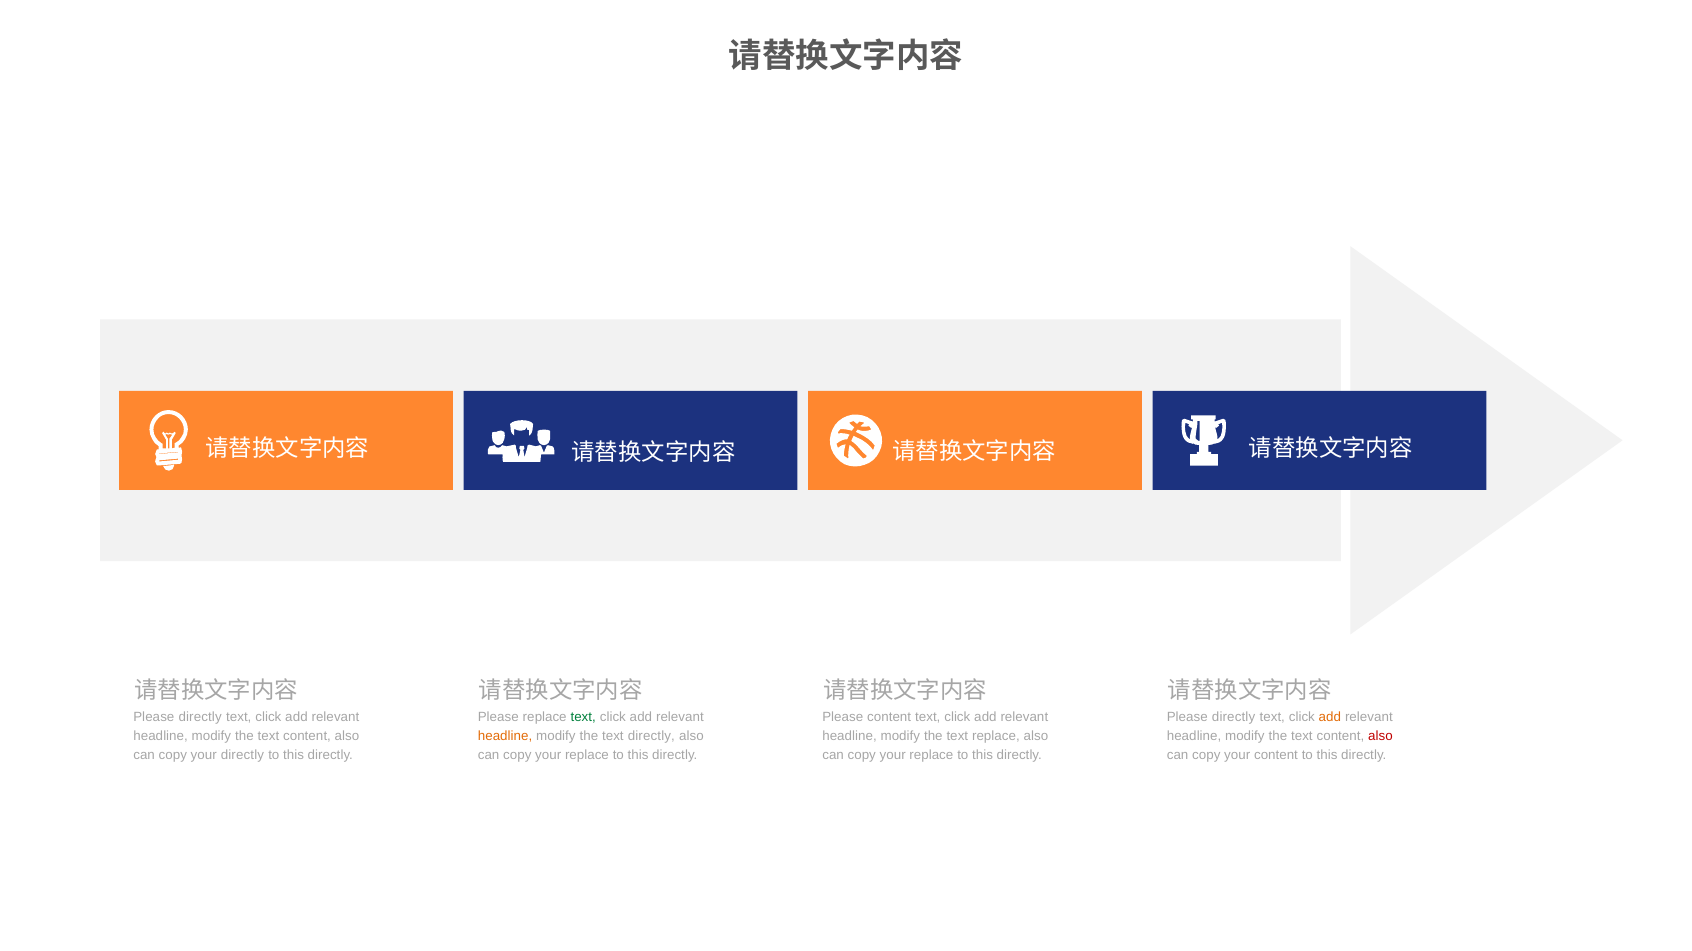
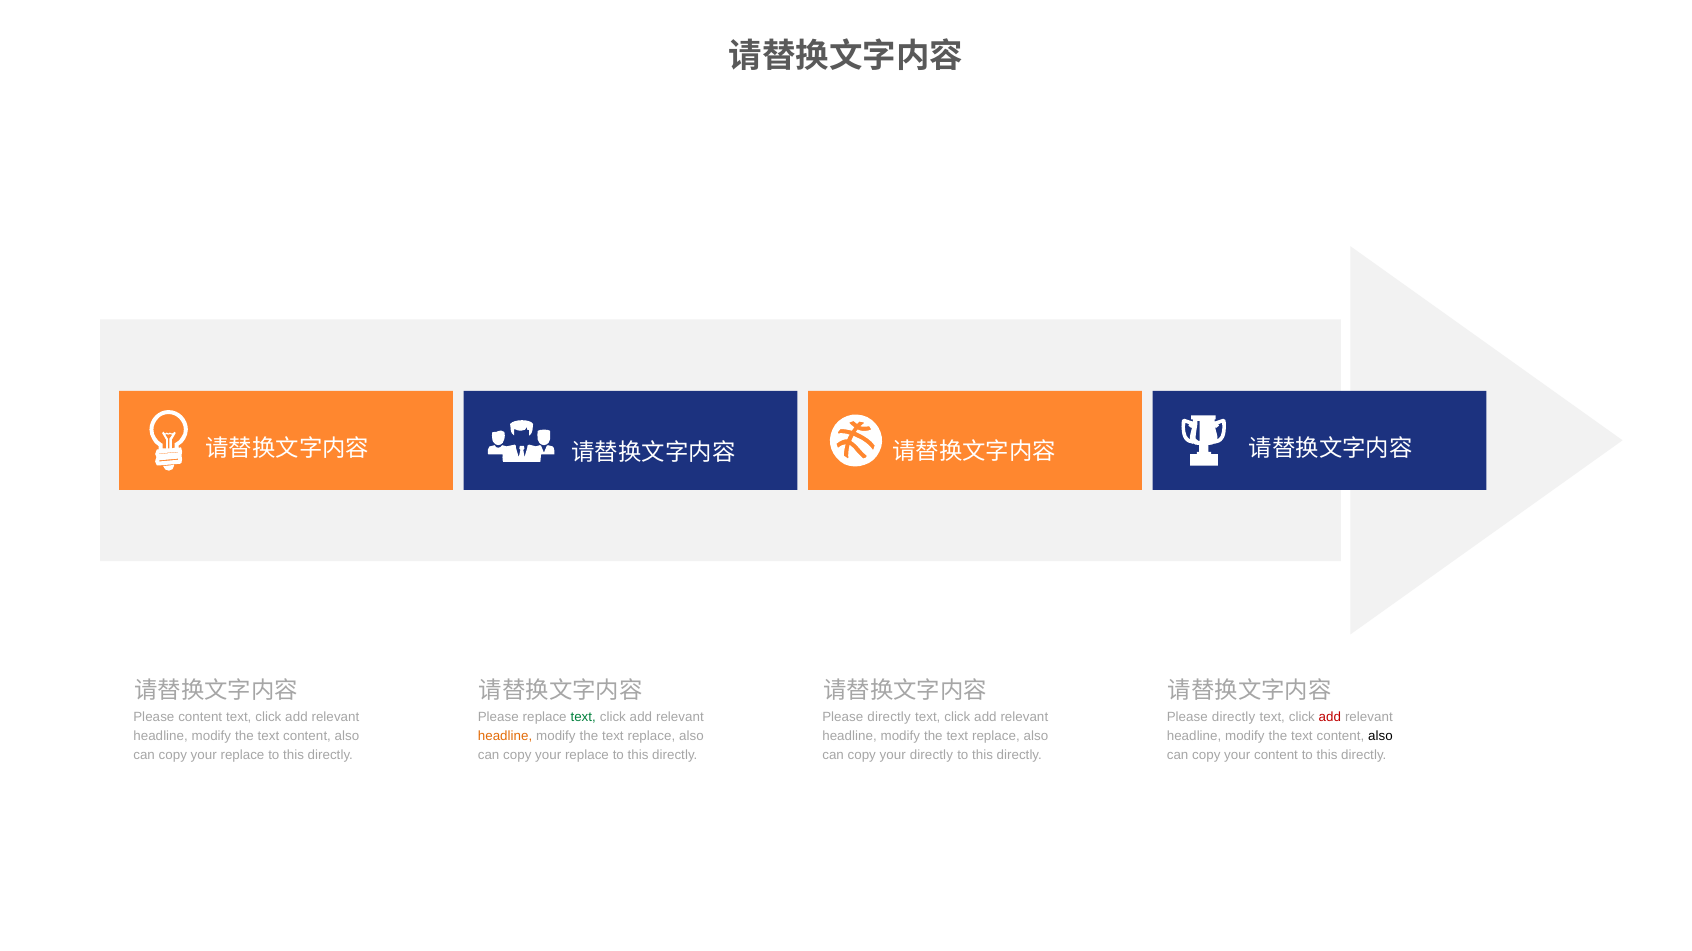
directly: directly -> content (200, 717)
content: content -> directly (889, 717)
add colour: orange -> red (1330, 717)
directly: directly -> replace (651, 737)
also colour: red -> black (1380, 737)
directly: directly -> replace (242, 756)
replace: replace -> directly (931, 756)
